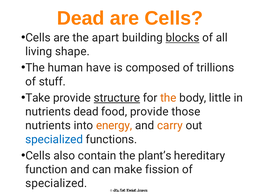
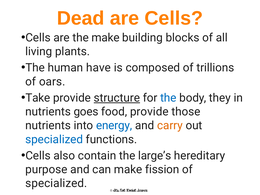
the apart: apart -> make (106, 38)
blocks underline: present -> none (183, 38)
shape: shape -> plants (72, 52)
stuff: stuff -> oars (52, 82)
the colour: orange -> blue (168, 98)
little: little -> they (220, 98)
nutrients dead: dead -> goes (86, 112)
energy colour: orange -> blue (114, 126)
plant’s: plant’s -> large’s (155, 156)
function: function -> purpose (46, 169)
